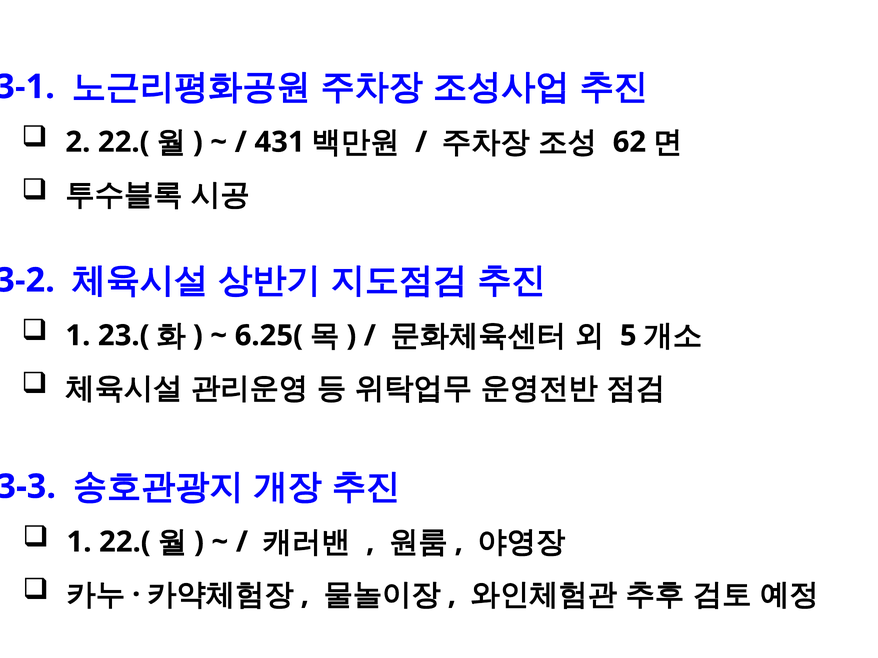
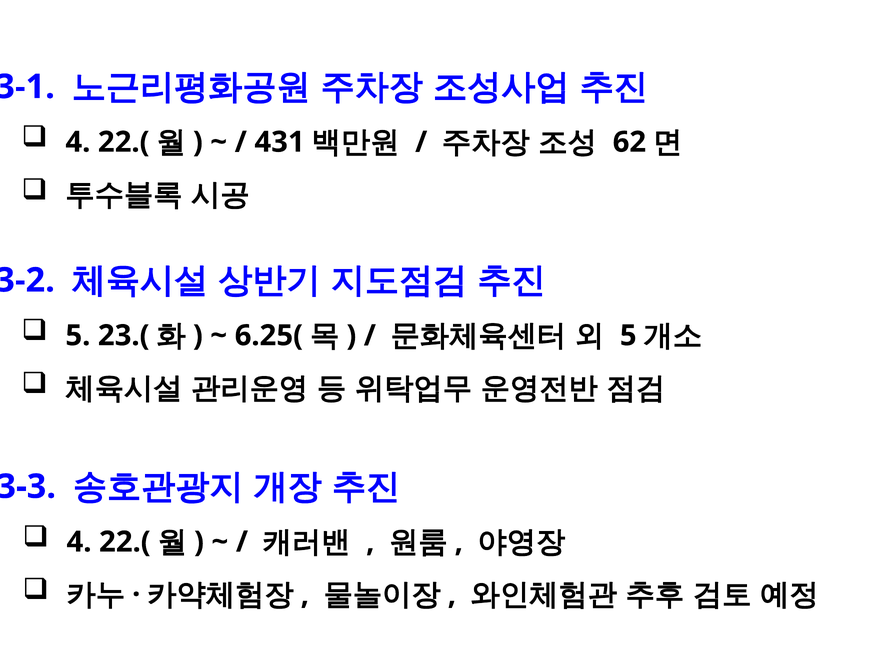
2: 2 -> 4 (78, 142)
1: 1 -> 5 (78, 336)
1: 1 -> 4 (79, 542)
